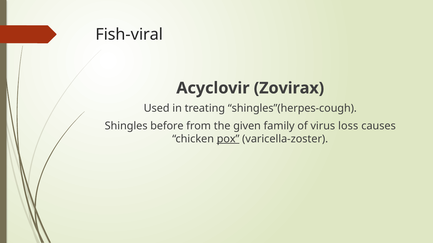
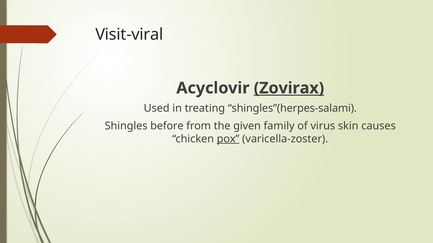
Fish-viral: Fish-viral -> Visit-viral (129, 35)
Zovirax underline: none -> present (289, 88)
shingles”(herpes-cough: shingles”(herpes-cough -> shingles”(herpes-salami (292, 109)
loss: loss -> skin (348, 126)
